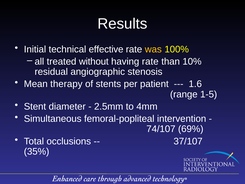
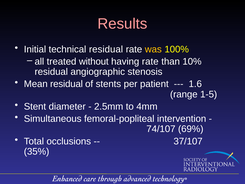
Results colour: white -> pink (122, 24)
technical effective: effective -> residual (106, 49)
Mean therapy: therapy -> residual (66, 84)
